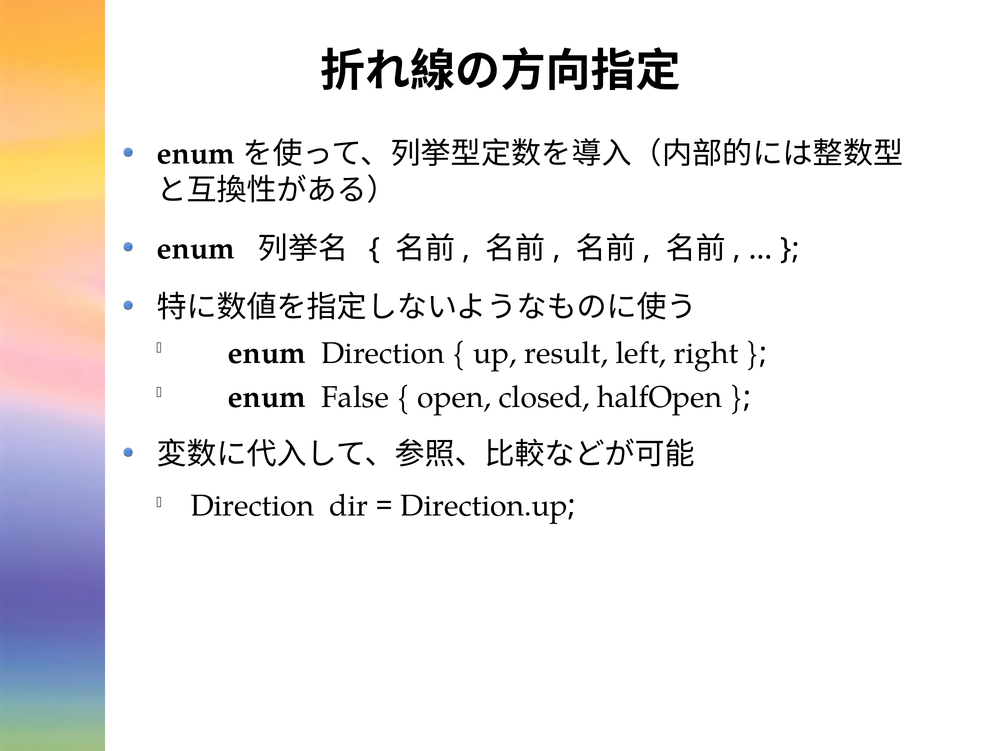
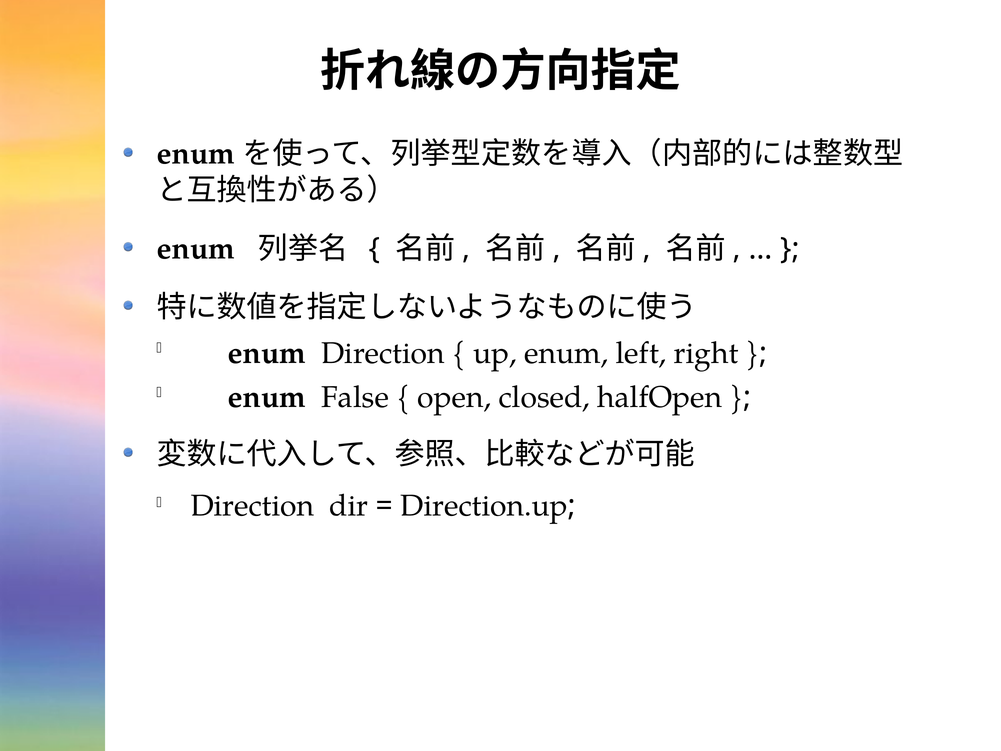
up result: result -> enum (566, 353)
